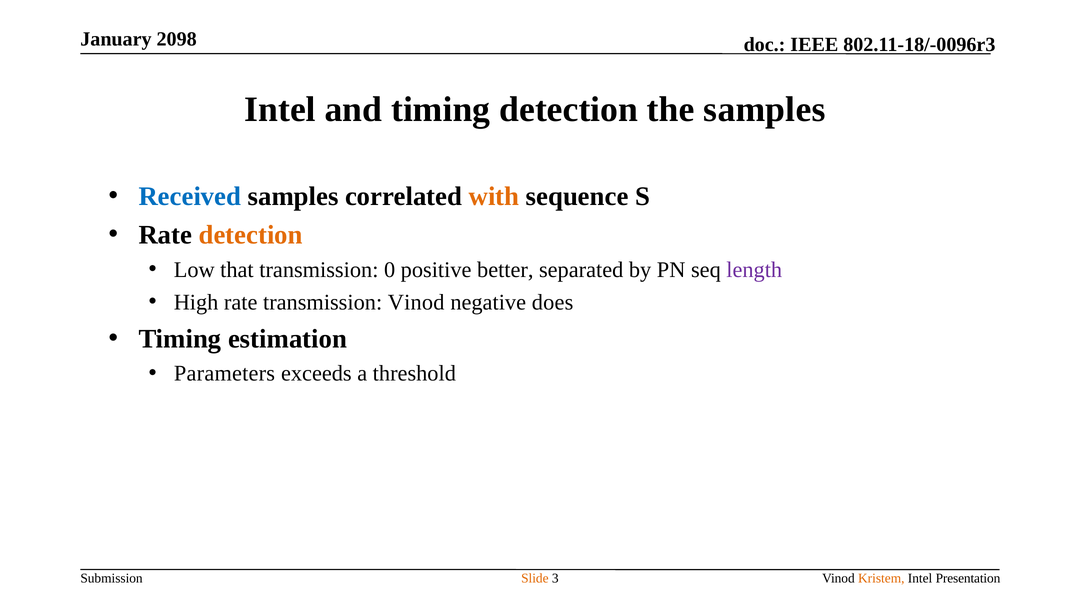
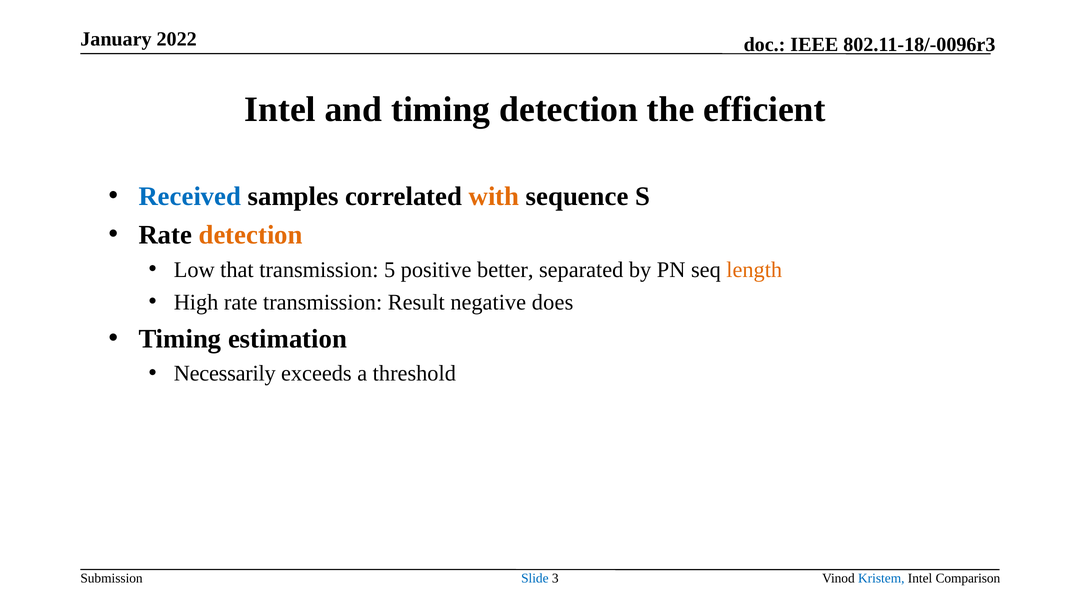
2098: 2098 -> 2022 (177, 39)
the samples: samples -> efficient (765, 109)
0: 0 -> 5 (390, 270)
length colour: purple -> orange (754, 270)
transmission Vinod: Vinod -> Result (416, 302)
Parameters: Parameters -> Necessarily (225, 373)
Slide colour: orange -> blue (535, 578)
Kristem colour: orange -> blue (881, 578)
Presentation: Presentation -> Comparison (968, 578)
